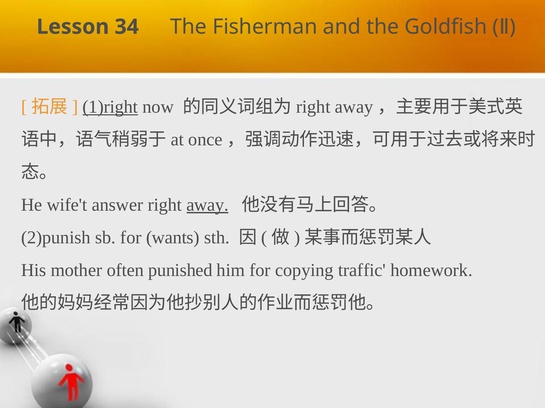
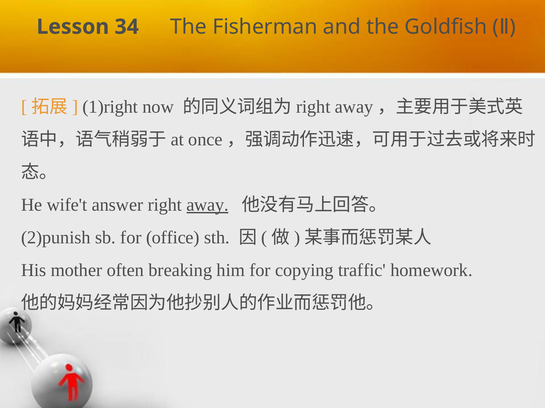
1)right underline: present -> none (110, 107)
wants: wants -> office (173, 238)
punished: punished -> breaking (180, 271)
